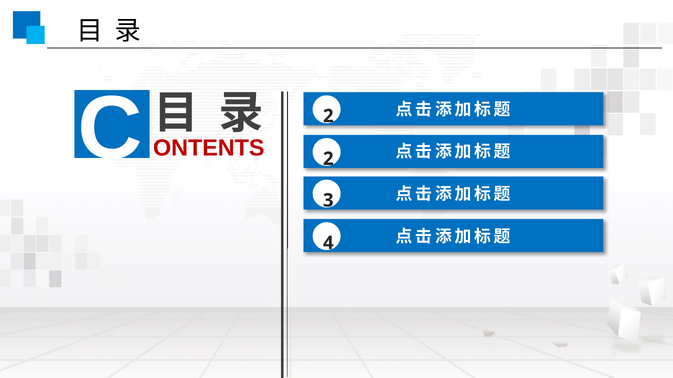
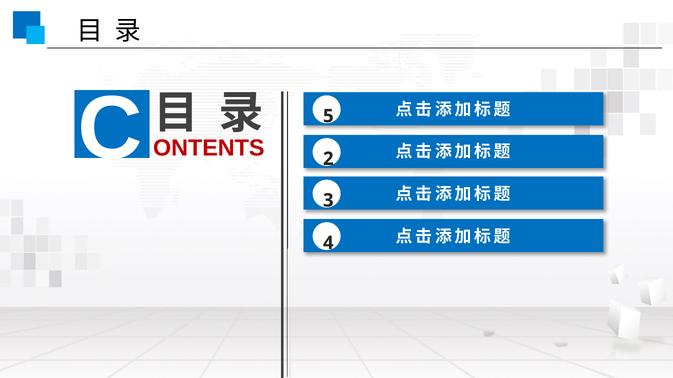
C 2: 2 -> 5 (328, 116)
